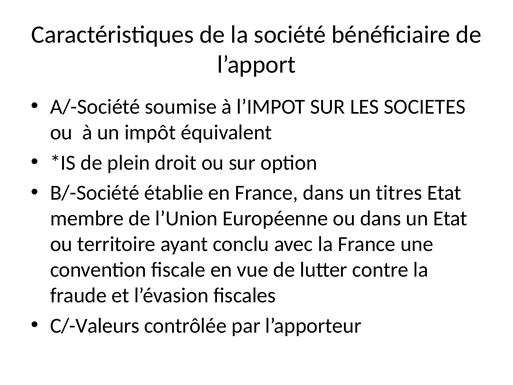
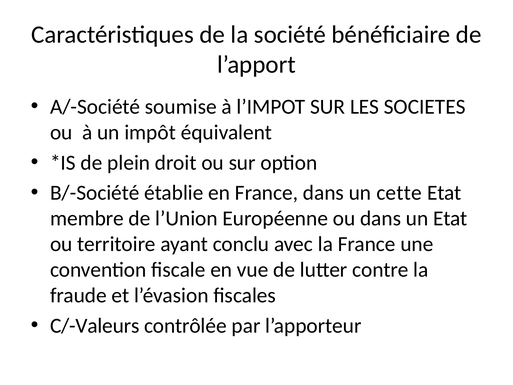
titres: titres -> cette (399, 193)
